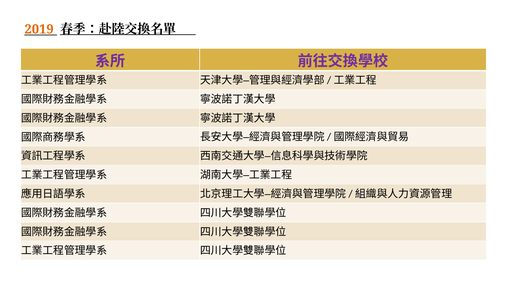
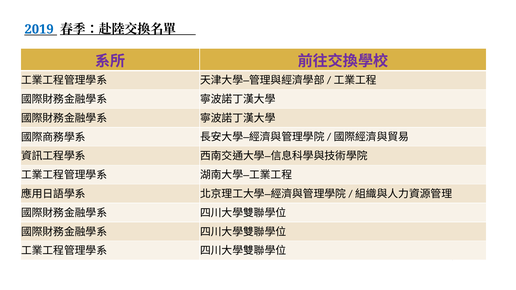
2019 colour: orange -> blue (39, 29)
